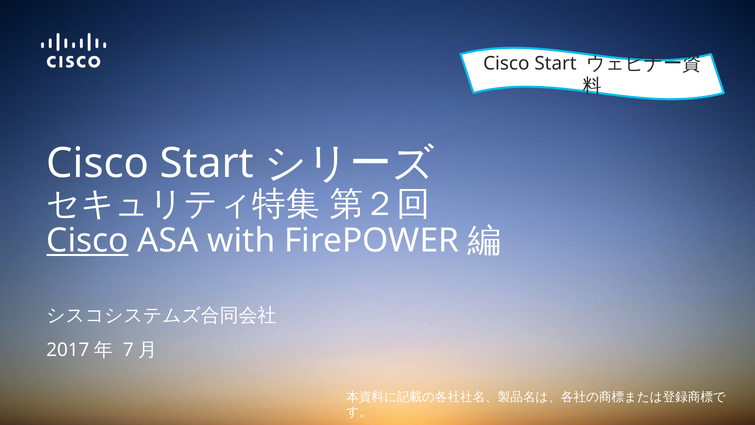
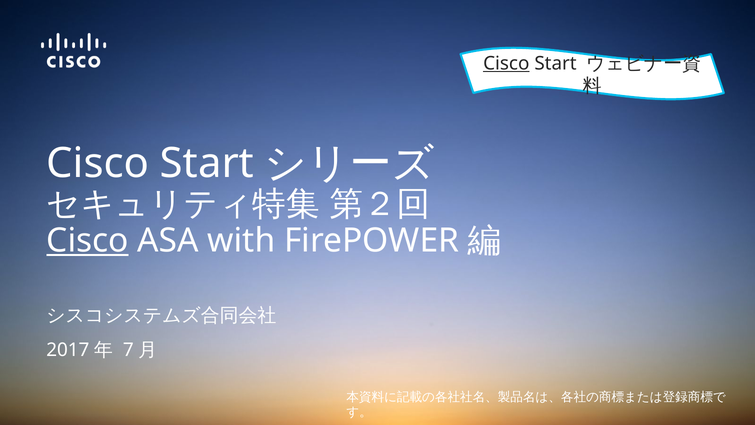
Cisco underline: none -> present (506, 63)
